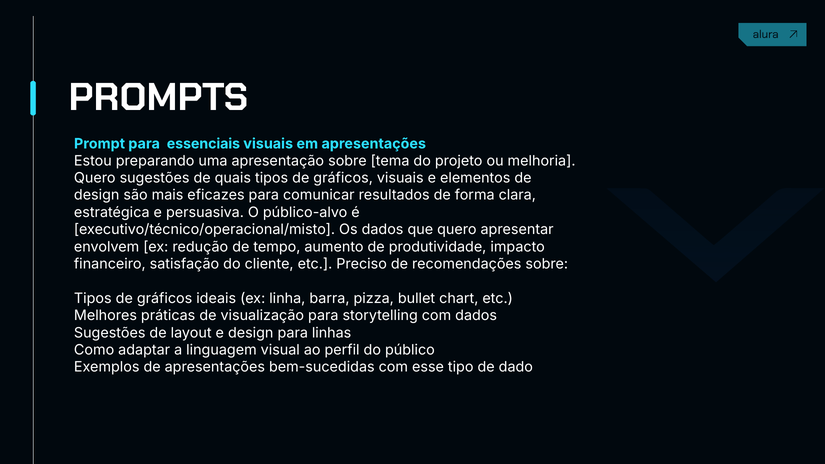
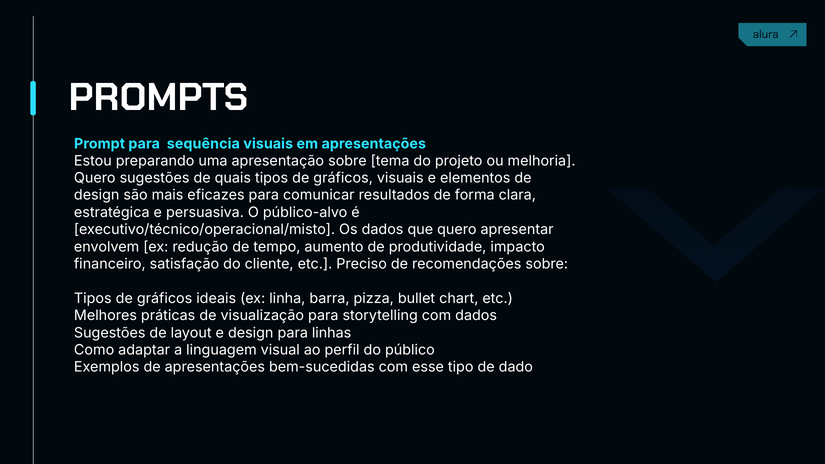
essenciais: essenciais -> sequência (203, 144)
